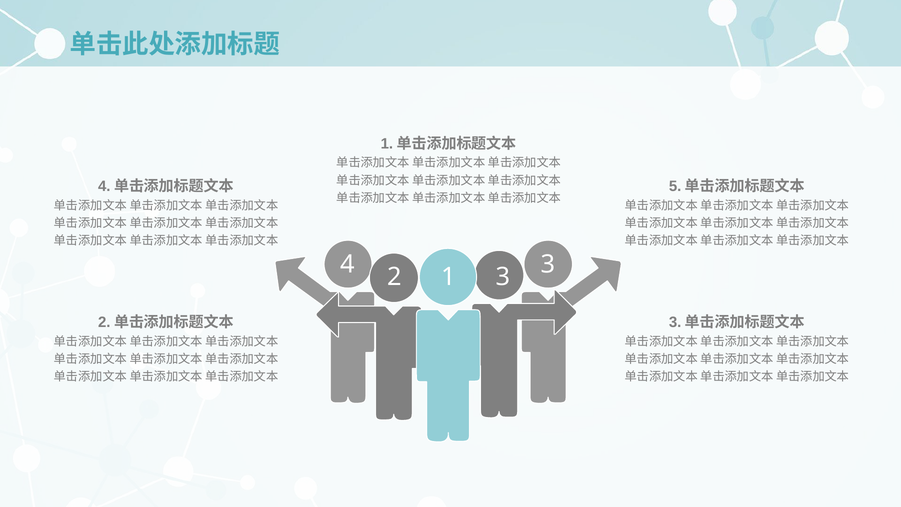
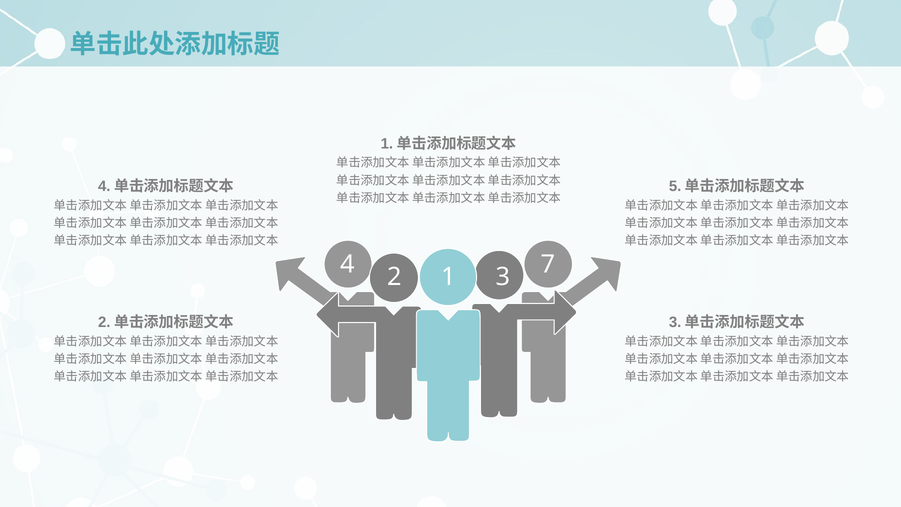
4 3: 3 -> 7 (548, 264)
